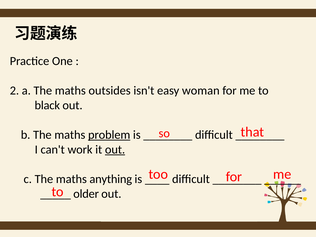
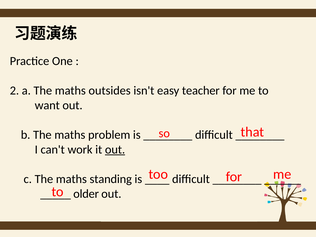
woman: woman -> teacher (201, 91)
black: black -> want (47, 105)
problem underline: present -> none (109, 135)
anything: anything -> standing (111, 179)
